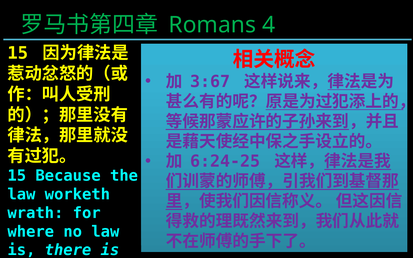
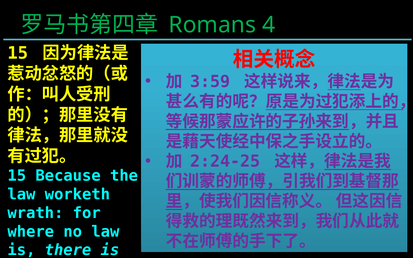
3:67: 3:67 -> 3:59 (210, 82)
6:24-25: 6:24-25 -> 2:24-25 (225, 162)
